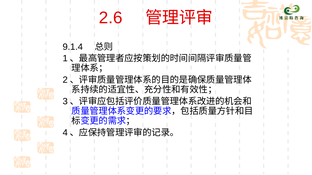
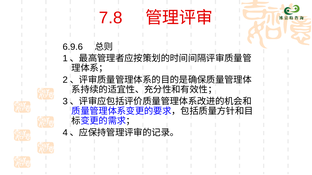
2.6: 2.6 -> 7.8 (111, 18)
9.1.4: 9.1.4 -> 6.9.6 (73, 47)
